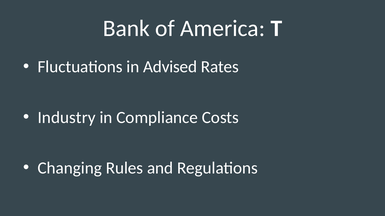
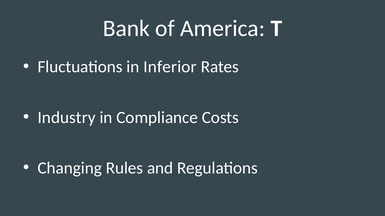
Advised: Advised -> Inferior (170, 67)
